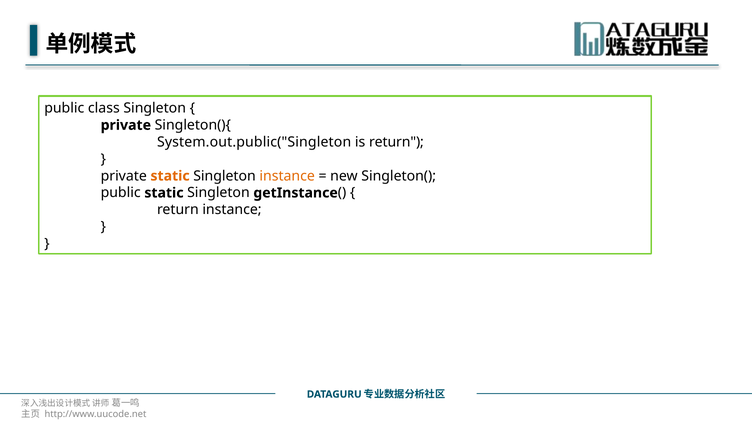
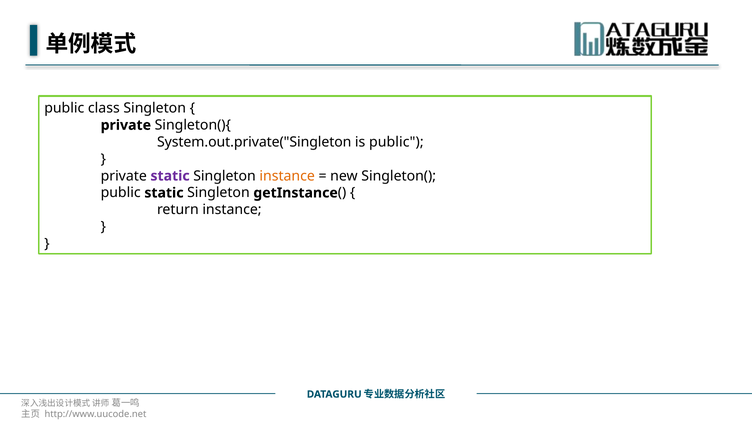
System.out.public("Singleton: System.out.public("Singleton -> System.out.private("Singleton (254, 142)
is return: return -> public (396, 142)
static colour: orange -> purple (170, 176)
